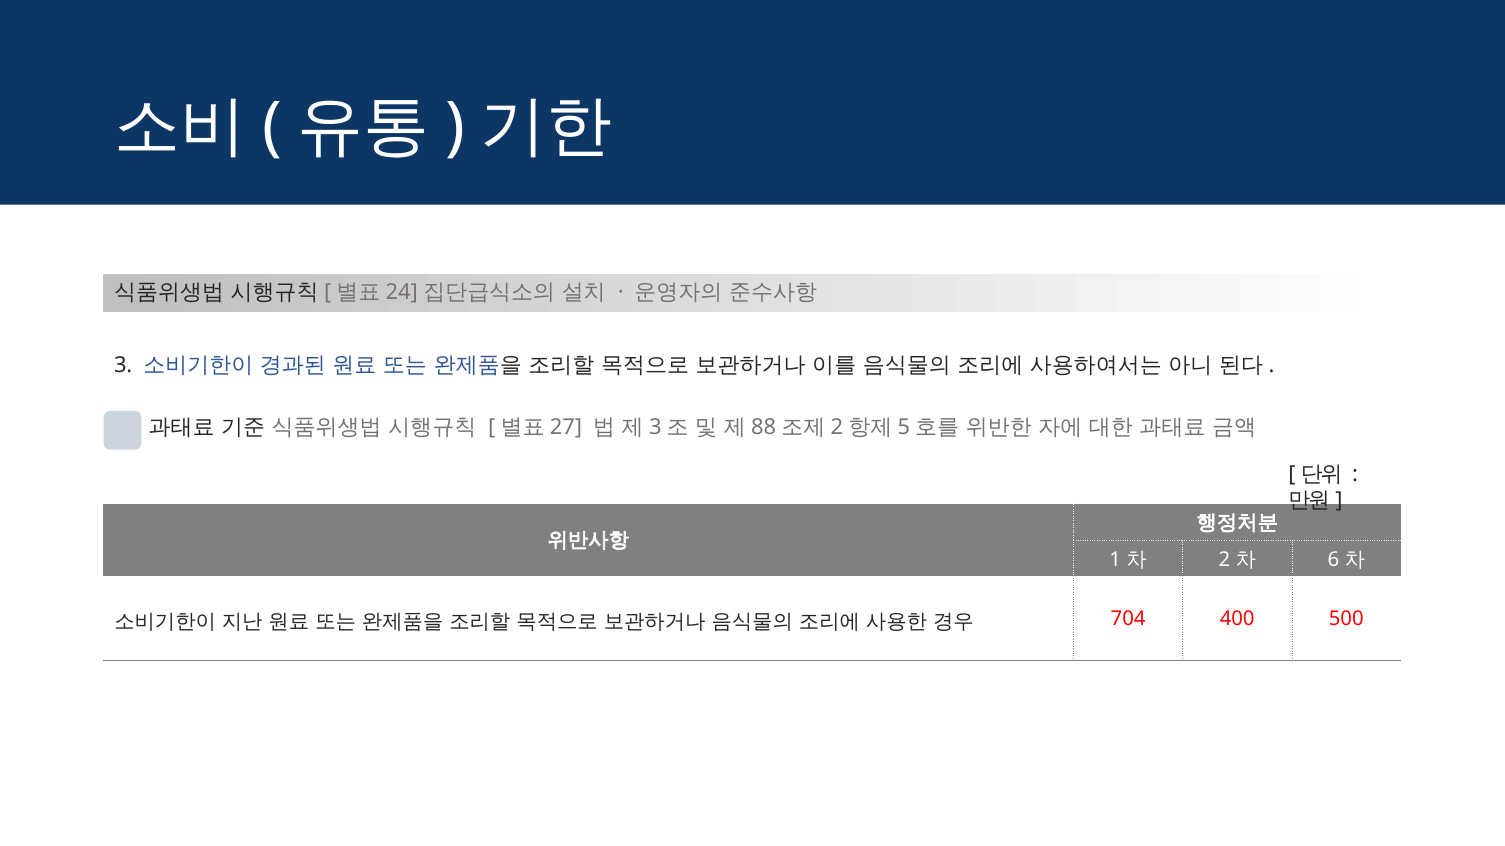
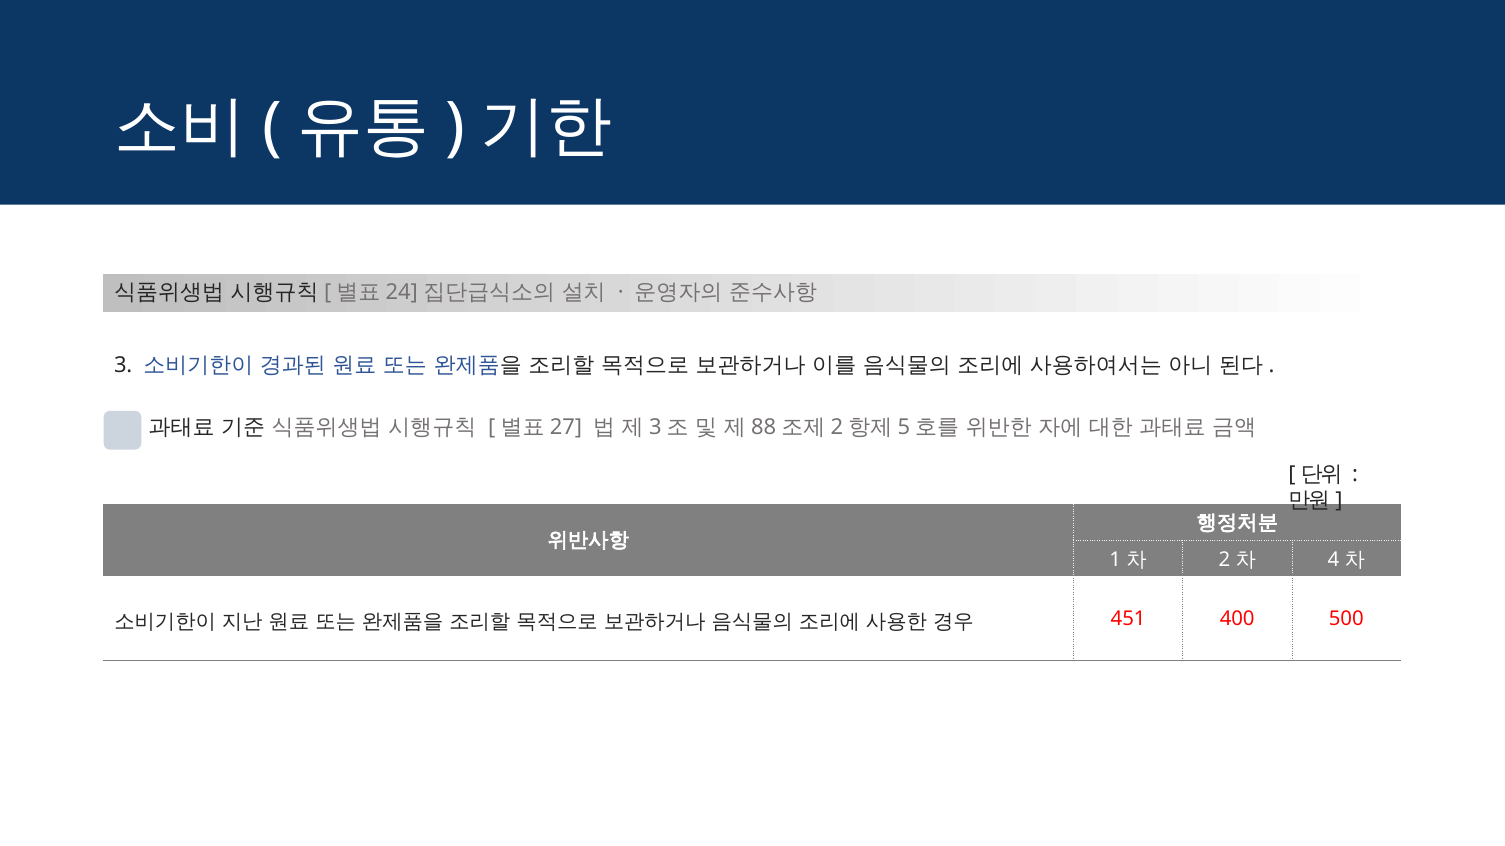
6: 6 -> 4 (1334, 561)
704: 704 -> 451 (1128, 619)
